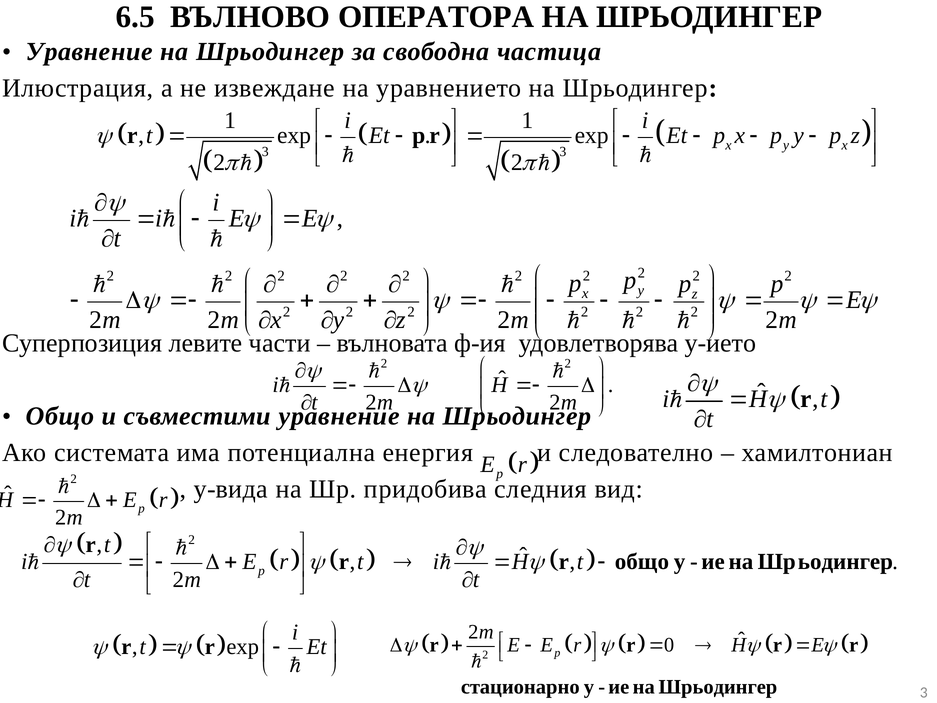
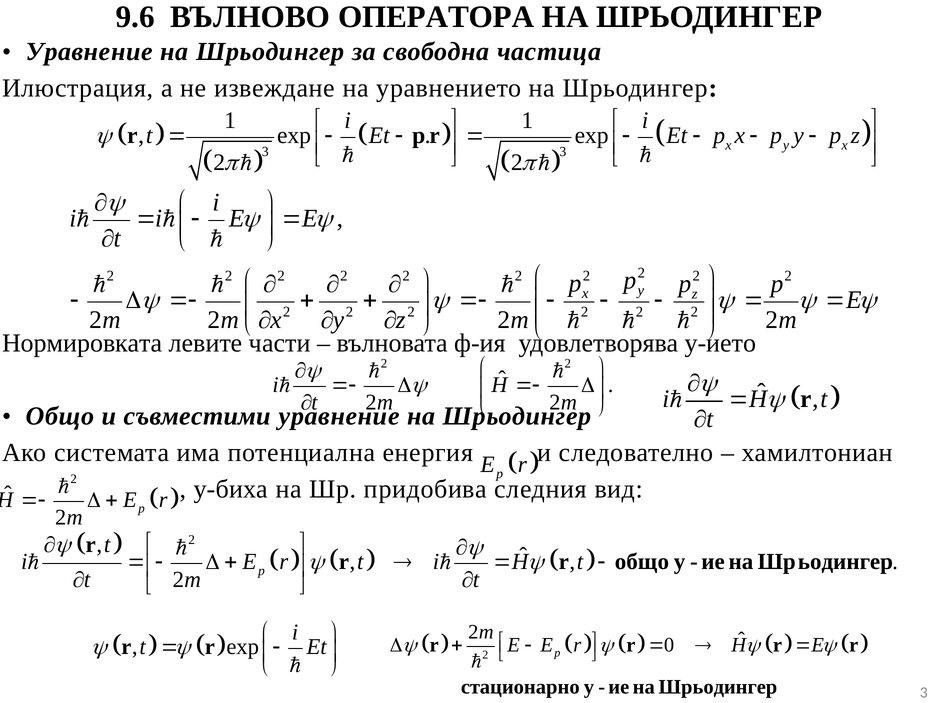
6.5: 6.5 -> 9.6 (135, 17)
Суперпозиция: Суперпозиция -> Нормировката (82, 343)
у-вида: у-вида -> у-биха (231, 489)
